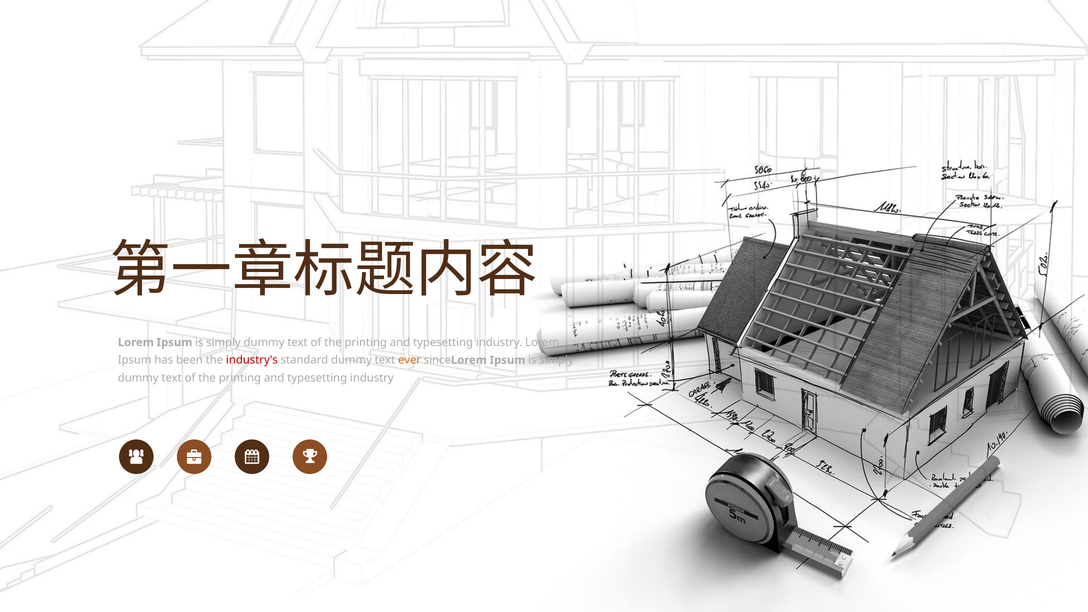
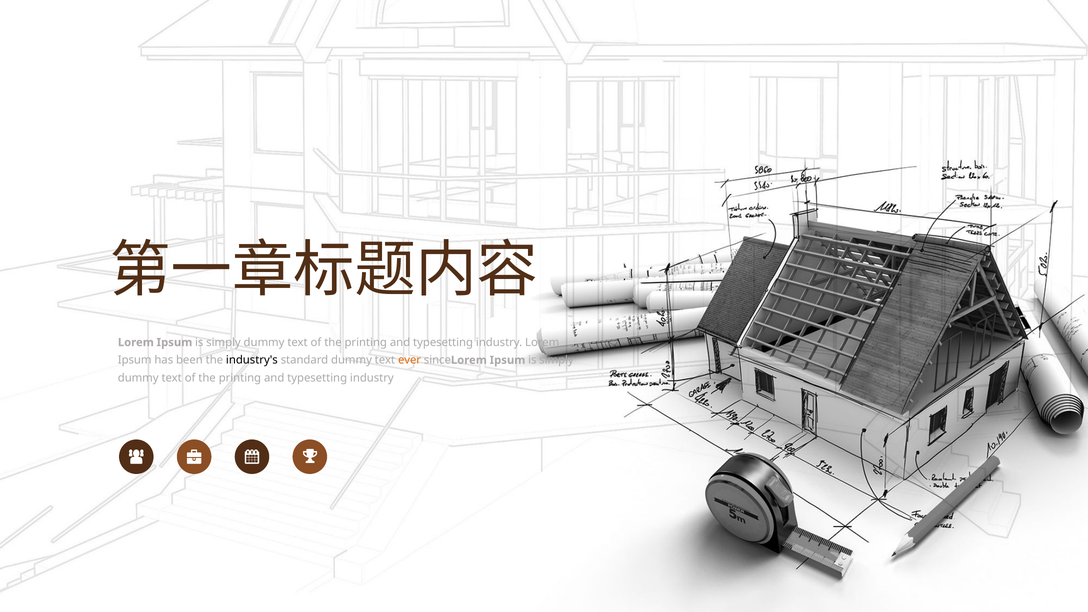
industry's colour: red -> black (252, 360)
